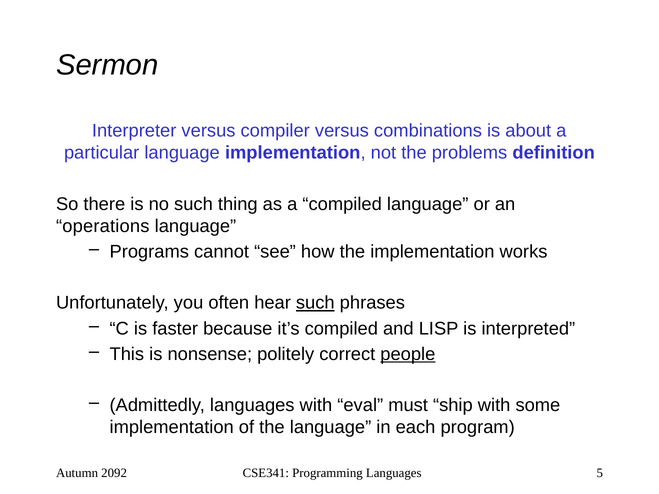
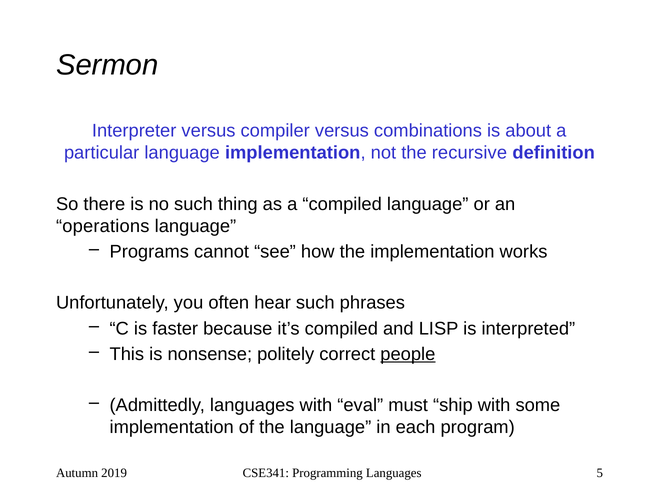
problems: problems -> recursive (469, 153)
such underline: present -> none (315, 303)
2092: 2092 -> 2019 (114, 473)
